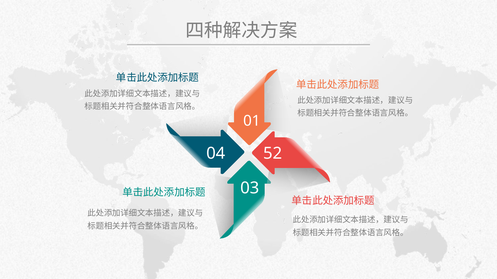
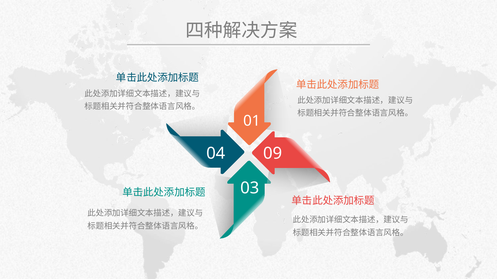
52: 52 -> 09 (273, 154)
